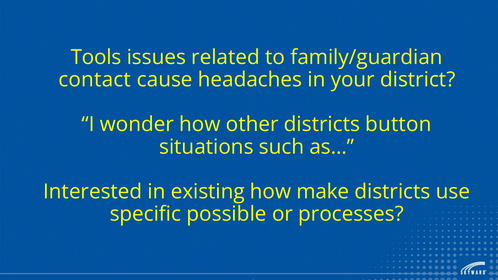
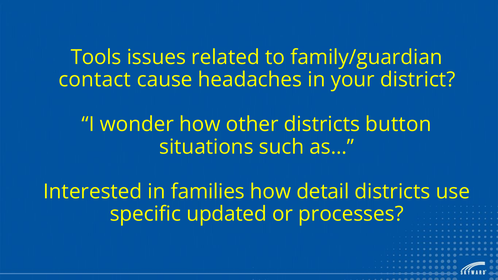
existing: existing -> families (208, 192)
make: make -> detail (323, 192)
possible: possible -> updated (227, 214)
